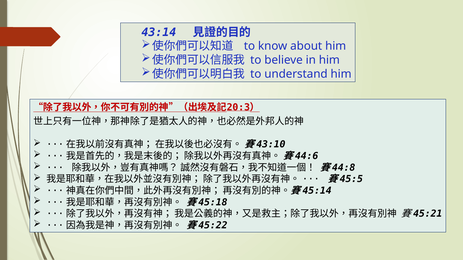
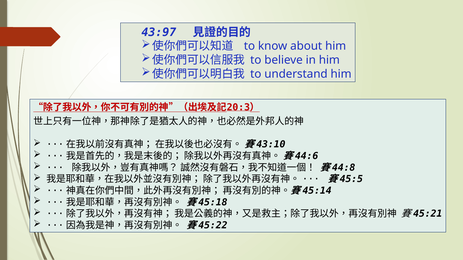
43:14: 43:14 -> 43:97 (159, 32)
